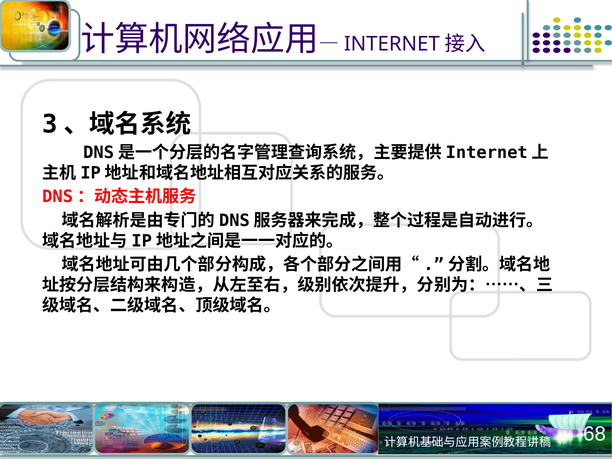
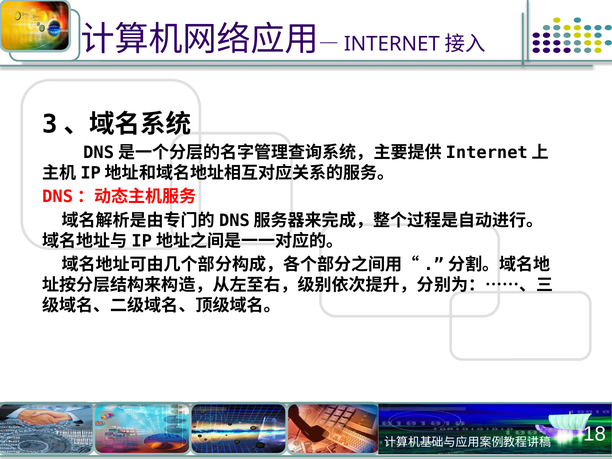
68: 68 -> 18 (595, 434)
